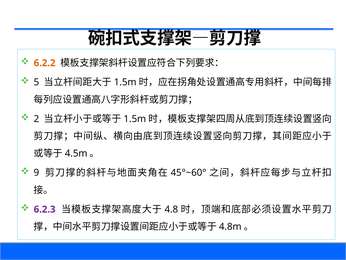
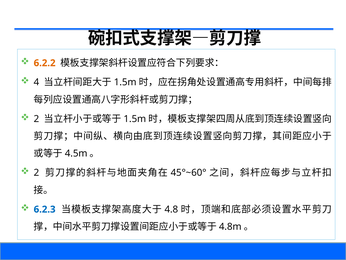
5: 5 -> 4 (36, 82)
9: 9 -> 2 (36, 172)
6.2.3 colour: purple -> blue (45, 209)
